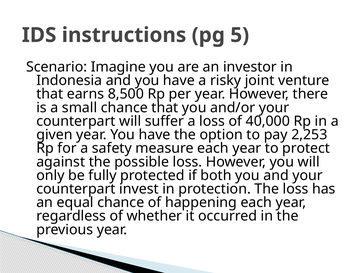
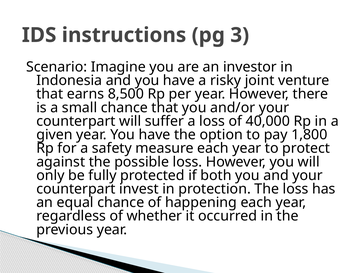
5: 5 -> 3 (240, 35)
2,253: 2,253 -> 1,800 (309, 135)
